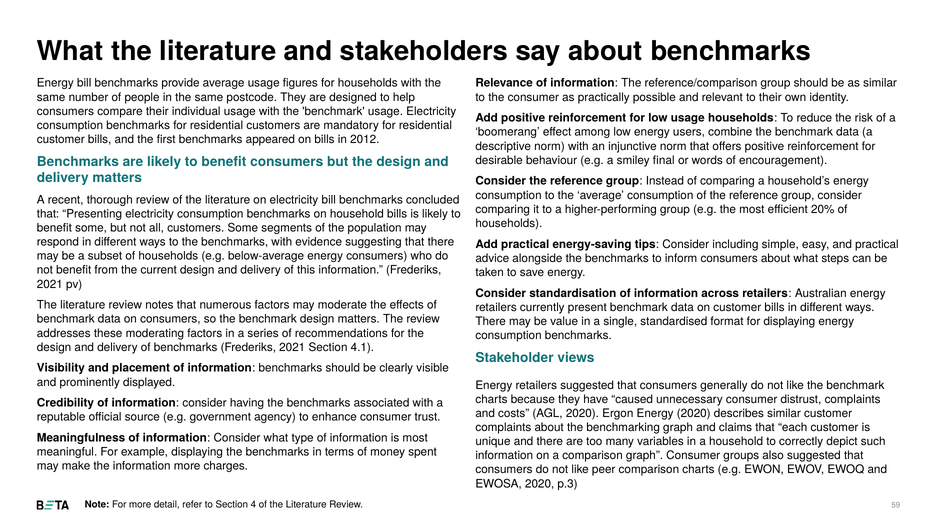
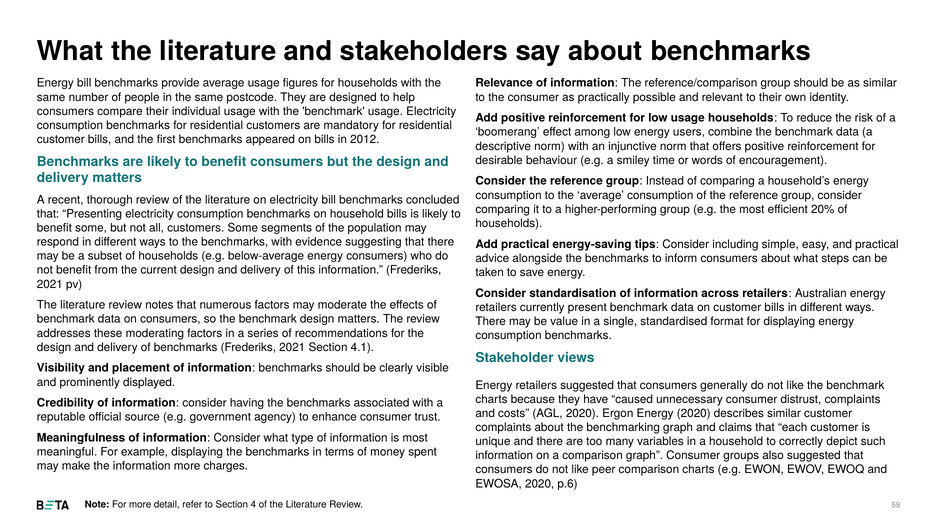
final: final -> time (664, 160)
p.3: p.3 -> p.6 (568, 484)
